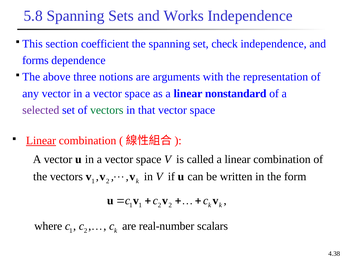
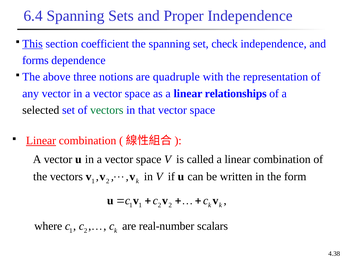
5.8: 5.8 -> 6.4 (33, 16)
Works: Works -> Proper (184, 16)
This underline: none -> present (33, 44)
arguments: arguments -> quadruple (176, 77)
nonstandard: nonstandard -> relationships (236, 93)
selected colour: purple -> black (41, 110)
